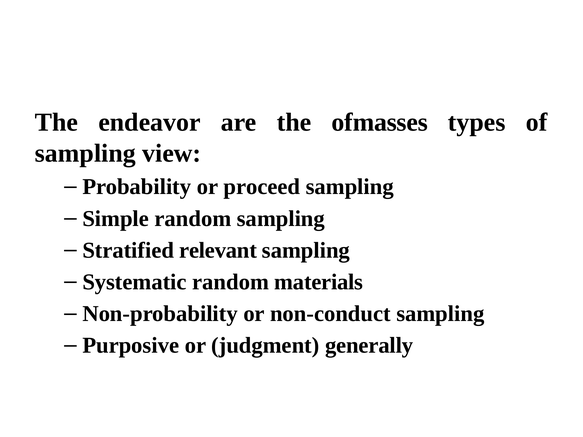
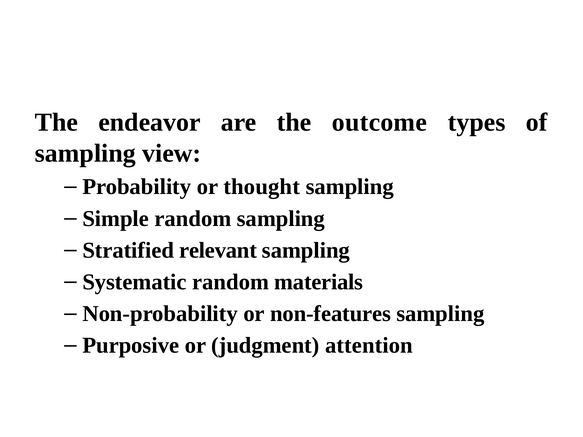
ofmasses: ofmasses -> outcome (379, 122)
proceed: proceed -> thought (262, 187)
non-conduct: non-conduct -> non-features (330, 314)
generally: generally -> attention (369, 346)
